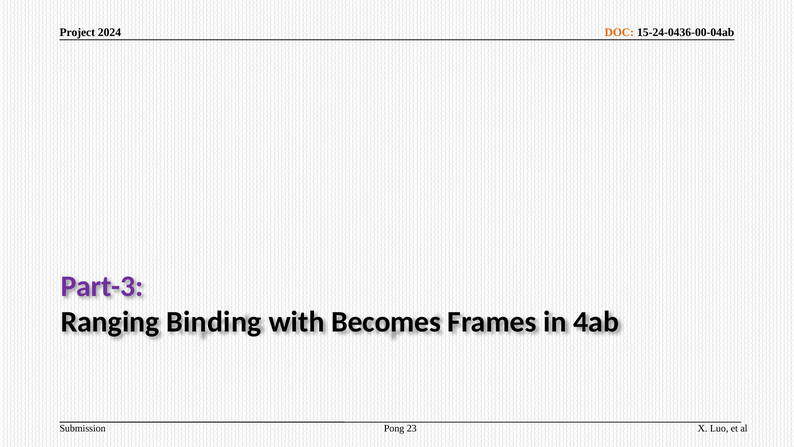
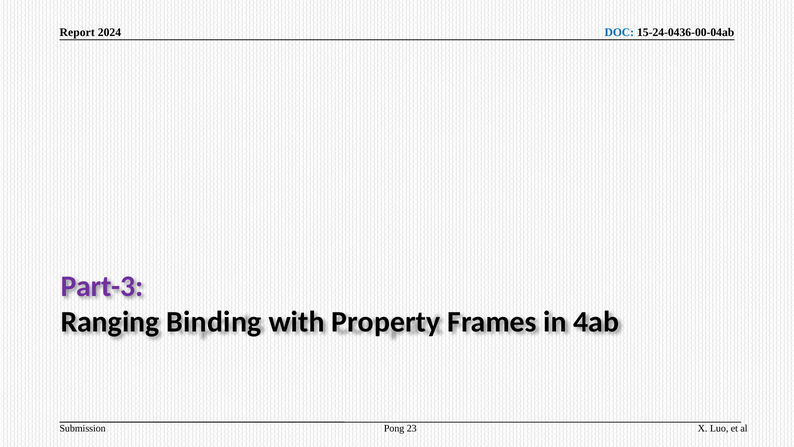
Project: Project -> Report (77, 32)
DOC colour: orange -> blue (619, 33)
Becomes: Becomes -> Property (386, 322)
